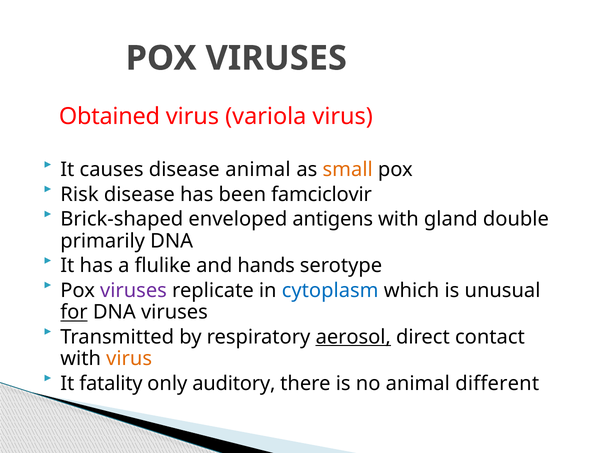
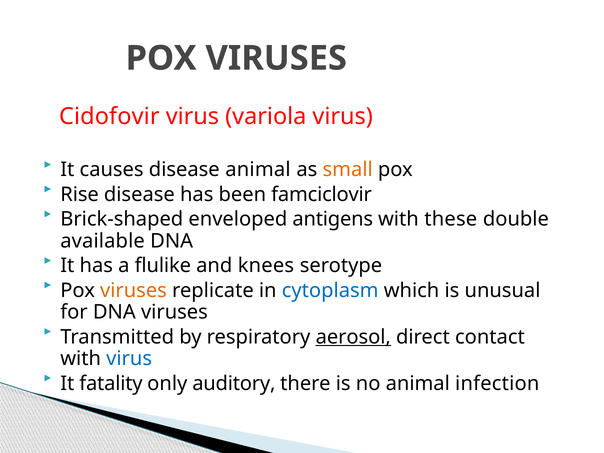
Obtained: Obtained -> Cidofovir (109, 117)
Risk: Risk -> Rise (80, 195)
gland: gland -> these (451, 219)
primarily: primarily -> available (103, 241)
hands: hands -> knees (266, 266)
viruses colour: purple -> orange (133, 291)
for underline: present -> none (74, 312)
virus colour: orange -> blue (129, 359)
different: different -> infection (497, 383)
